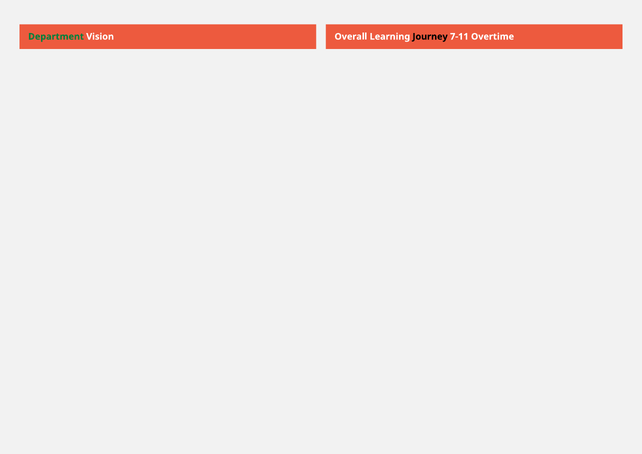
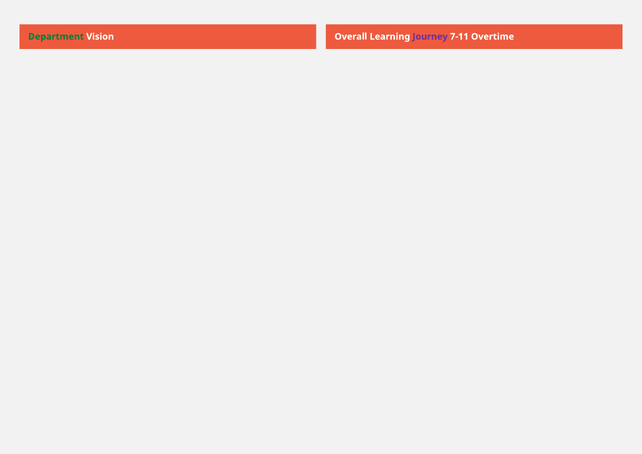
Journey colour: black -> purple (430, 37)
